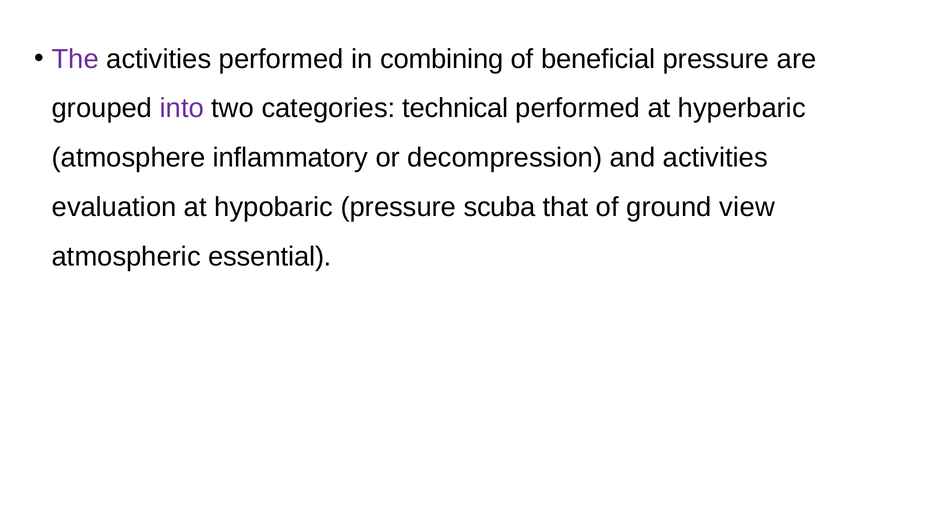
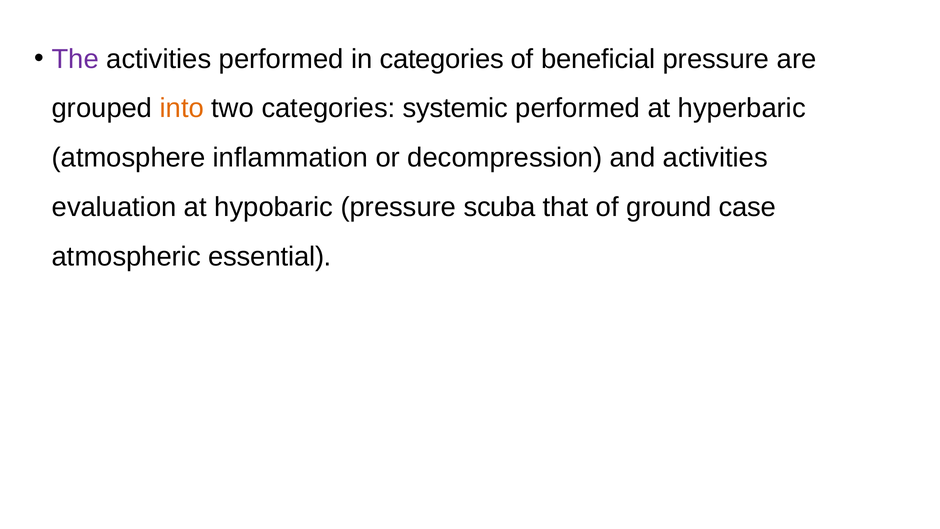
in combining: combining -> categories (442, 59)
into colour: purple -> orange (182, 108)
technical: technical -> systemic (455, 108)
inflammatory: inflammatory -> inflammation (290, 158)
view: view -> case (747, 207)
